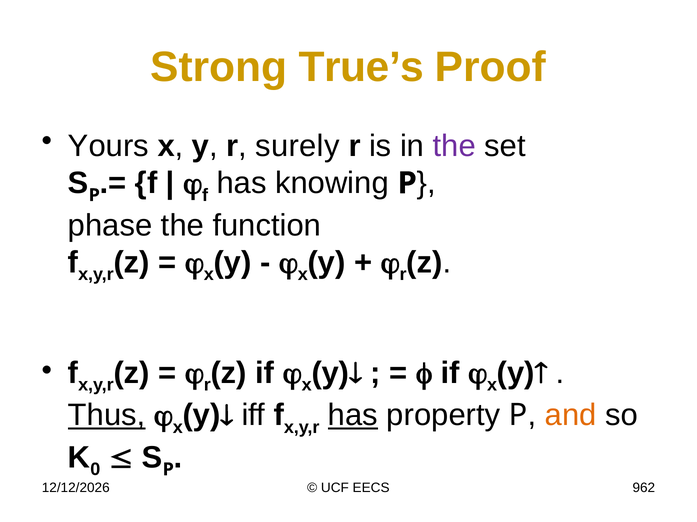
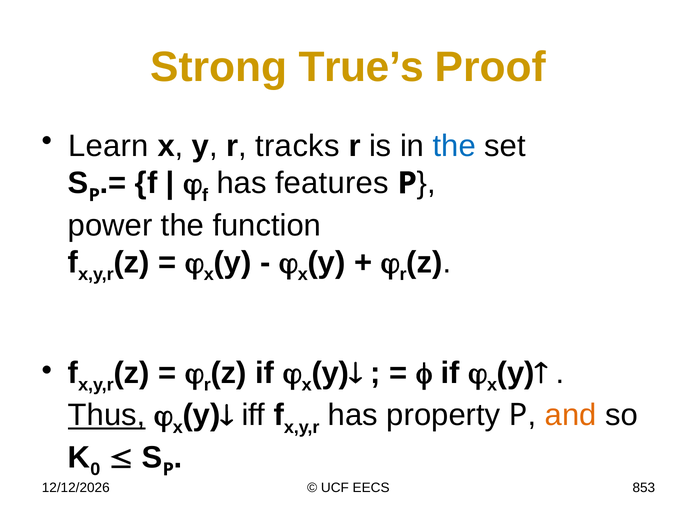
Yours: Yours -> Learn (108, 146)
surely: surely -> tracks (298, 146)
the colour: purple -> blue (454, 146)
knowing: knowing -> features (332, 183)
phase: phase -> power (110, 226)
has underline: present -> none (353, 416)
962: 962 -> 853 (644, 489)
